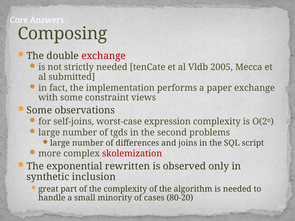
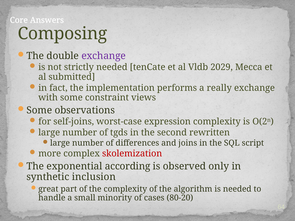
exchange colour: red -> purple (104, 56)
2005: 2005 -> 2029 (222, 67)
paper: paper -> really (219, 88)
problems: problems -> rewritten (210, 133)
rewritten: rewritten -> according (128, 166)
